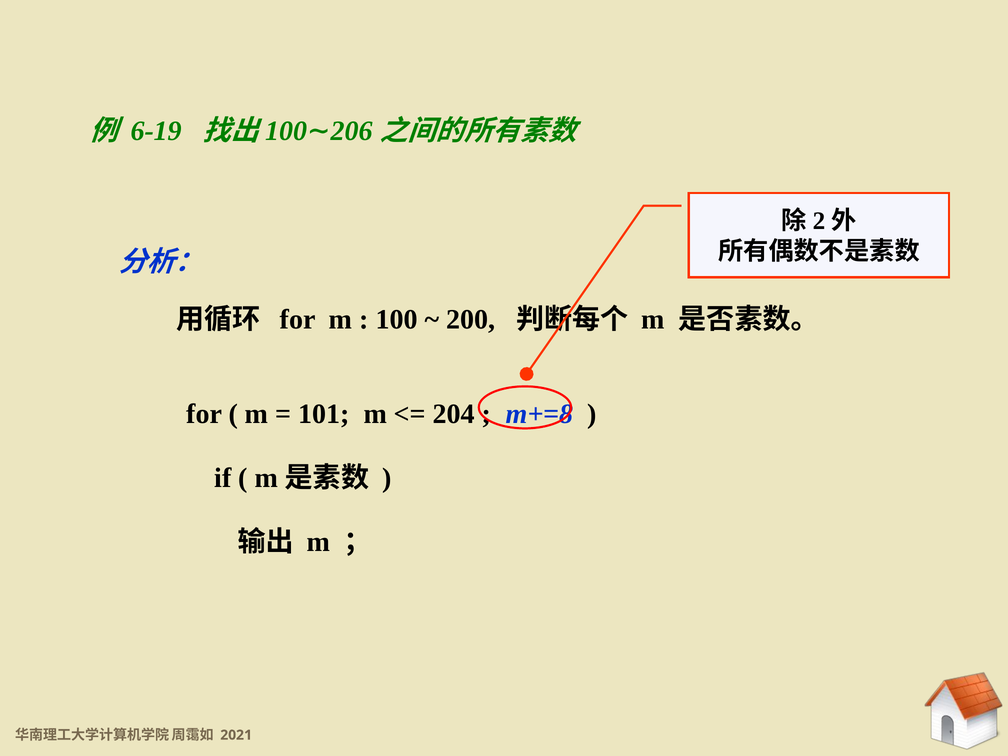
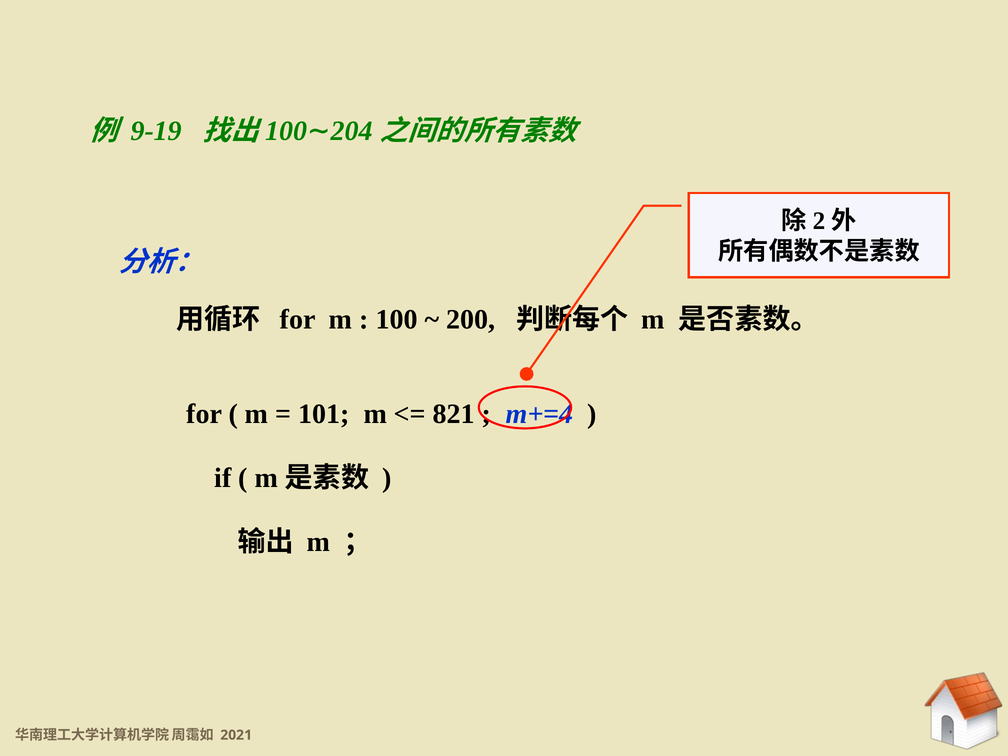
6-19: 6-19 -> 9-19 (156, 131)
206: 206 -> 204 (352, 131)
204: 204 -> 821 (454, 414)
m+=8: m+=8 -> m+=4 (540, 414)
